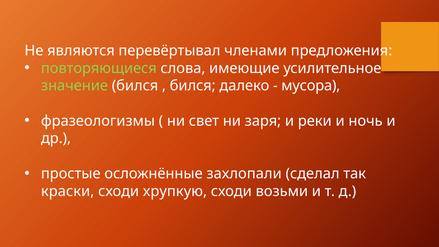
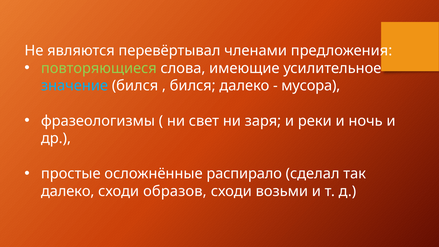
значение colour: light green -> light blue (74, 86)
захлопали: захлопали -> распирало (244, 174)
краски: краски -> далеко (68, 191)
хрупкую: хрупкую -> образов (175, 191)
